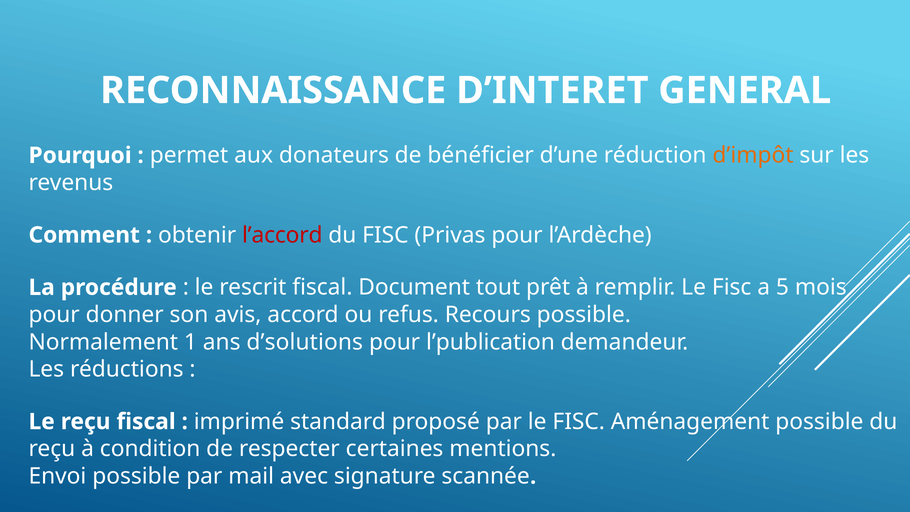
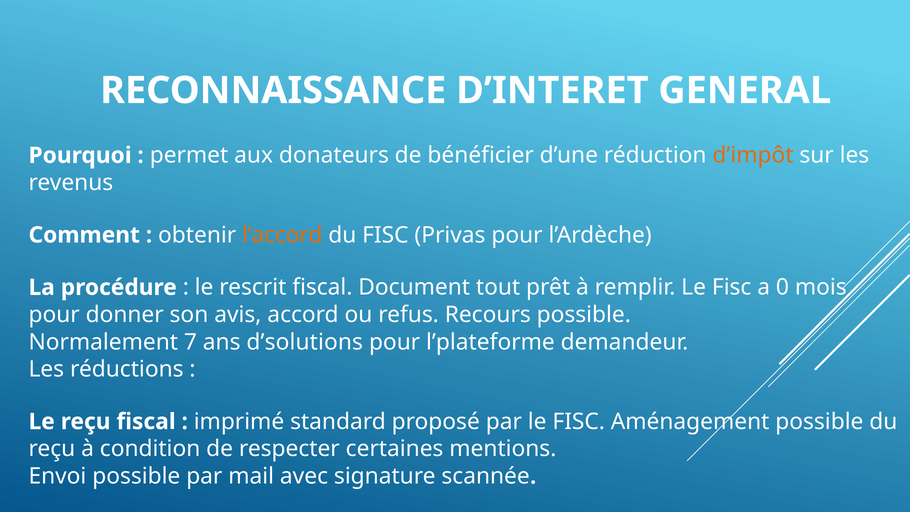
l’accord colour: red -> orange (282, 235)
5: 5 -> 0 (782, 287)
1: 1 -> 7 (190, 342)
l’publication: l’publication -> l’plateforme (490, 342)
